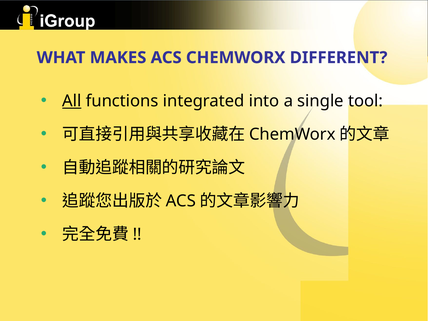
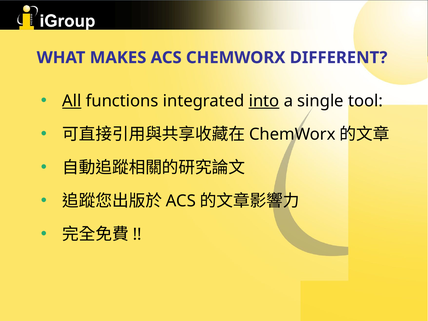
into underline: none -> present (264, 101)
